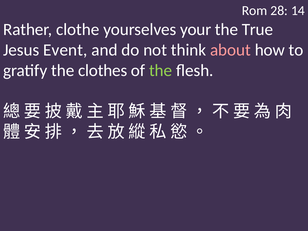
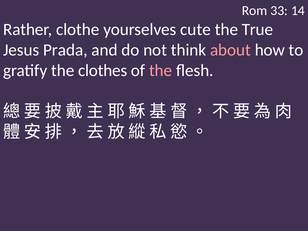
28: 28 -> 33 (279, 11)
your: your -> cute (196, 29)
Event: Event -> Prada (65, 50)
the colour: light green -> pink (161, 70)
